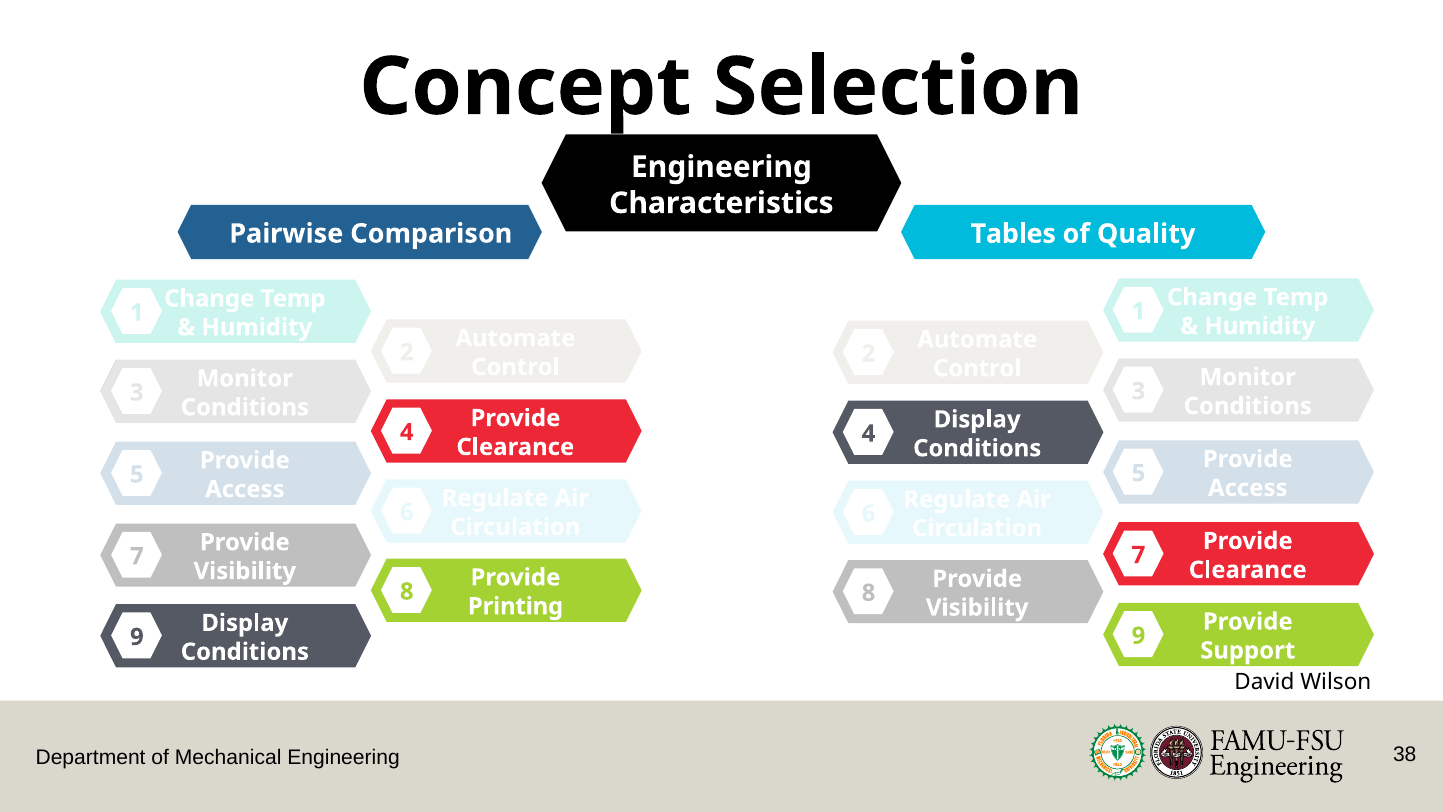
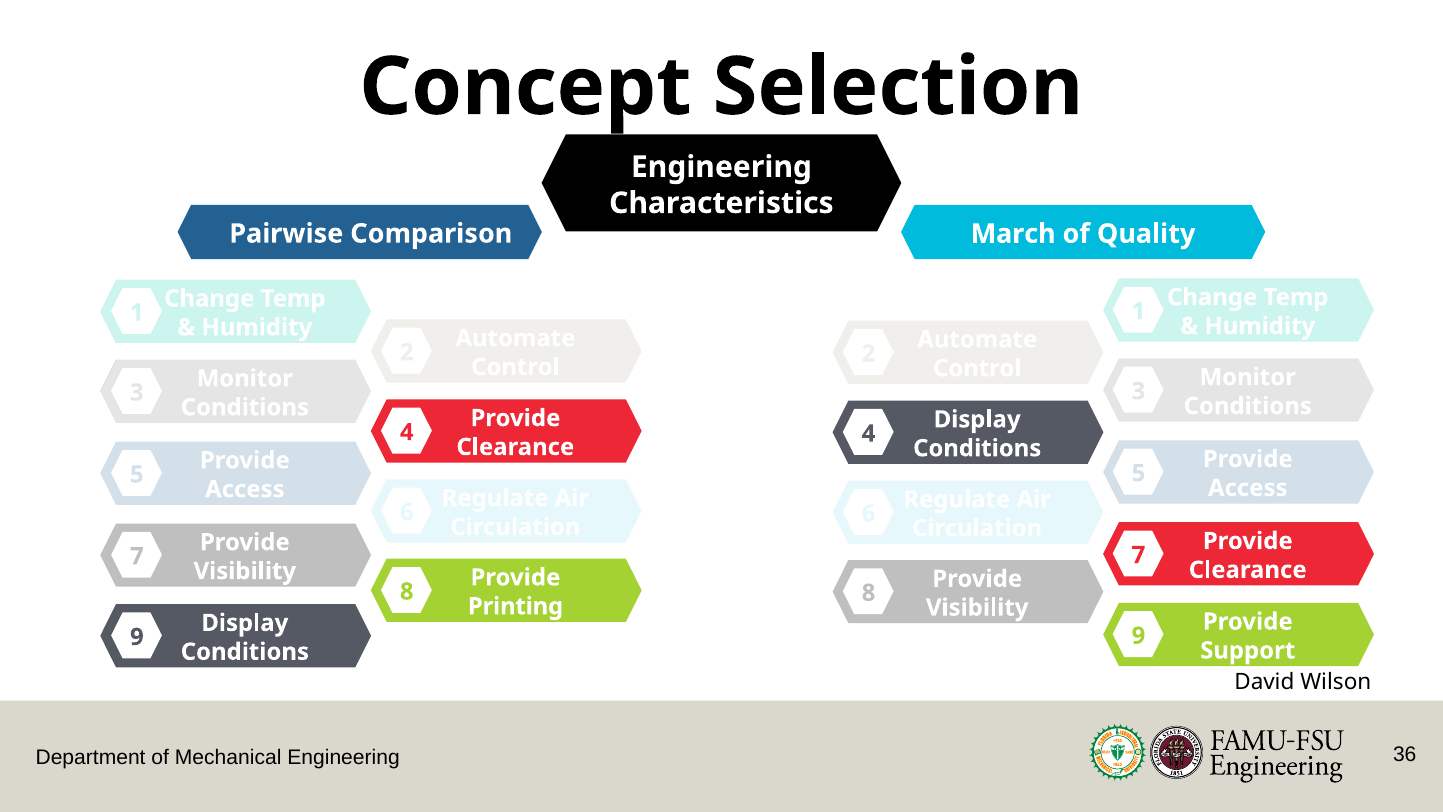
Tables: Tables -> March (1013, 234)
38: 38 -> 36 (1405, 754)
